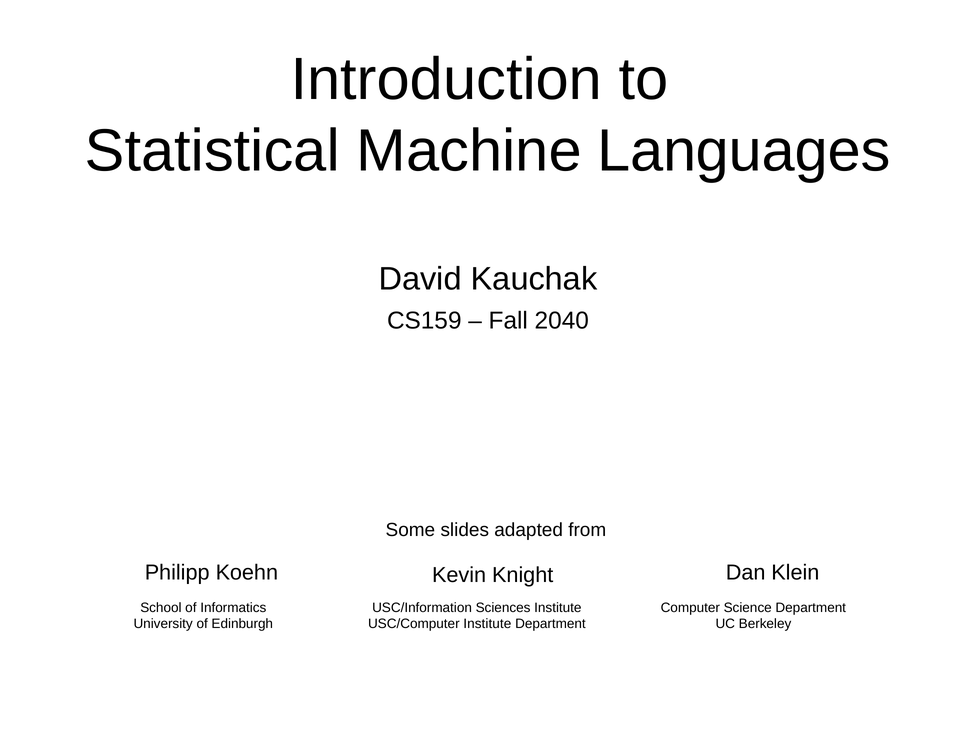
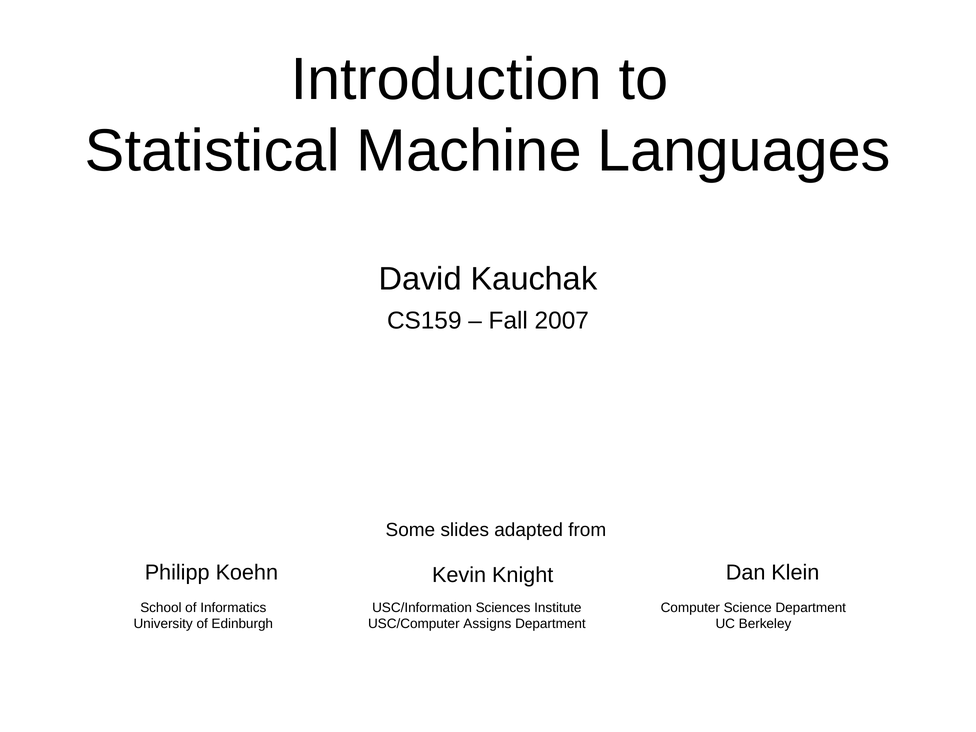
2040: 2040 -> 2007 (562, 321)
USC/Computer Institute: Institute -> Assigns (487, 624)
